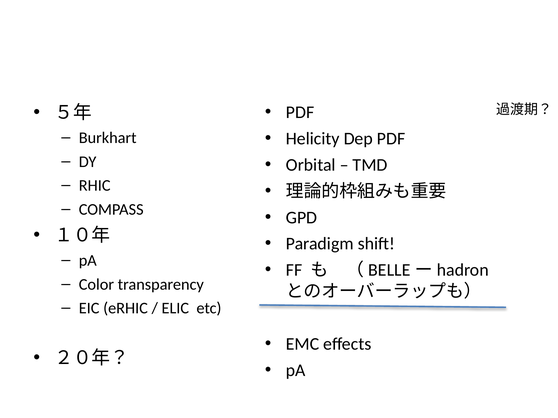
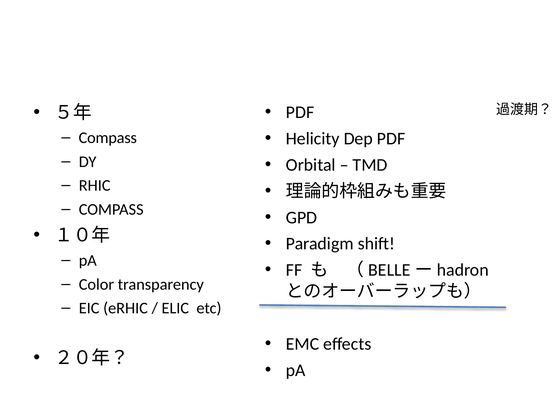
Burkhart: Burkhart -> Compass (108, 138)
